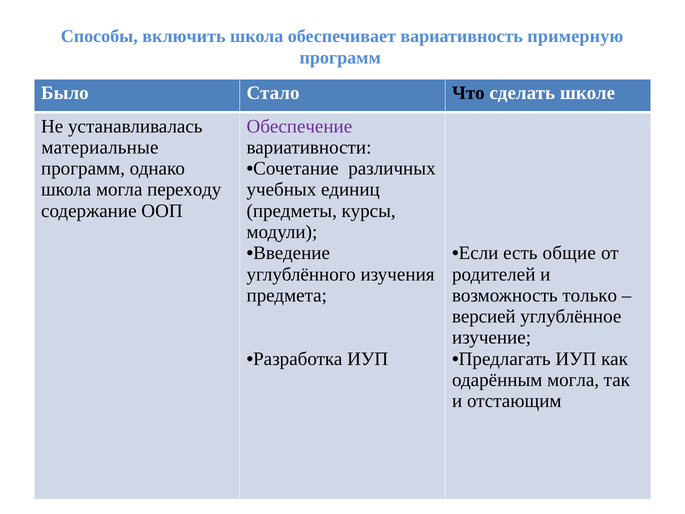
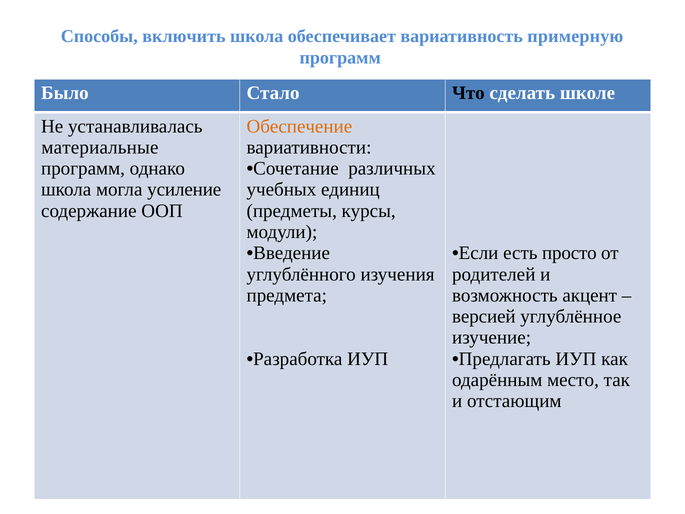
Обеспечение colour: purple -> orange (299, 126)
переходу: переходу -> усиление (184, 190)
общие: общие -> просто (569, 253)
только: только -> акцент (590, 295)
одарённым могла: могла -> место (573, 380)
